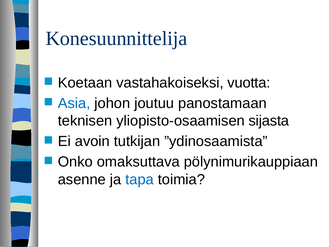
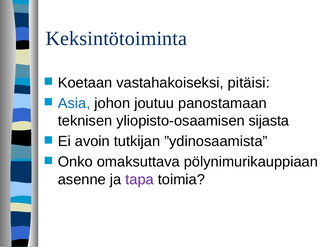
Konesuunnittelija: Konesuunnittelija -> Keksintötoiminta (116, 38)
vuotta: vuotta -> pitäisi (249, 83)
tapa colour: blue -> purple (140, 179)
